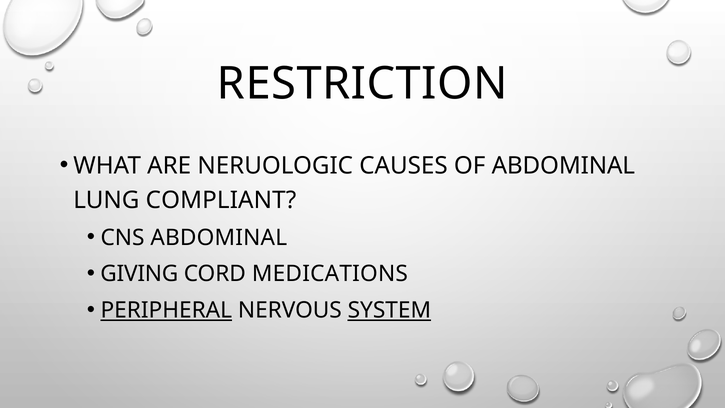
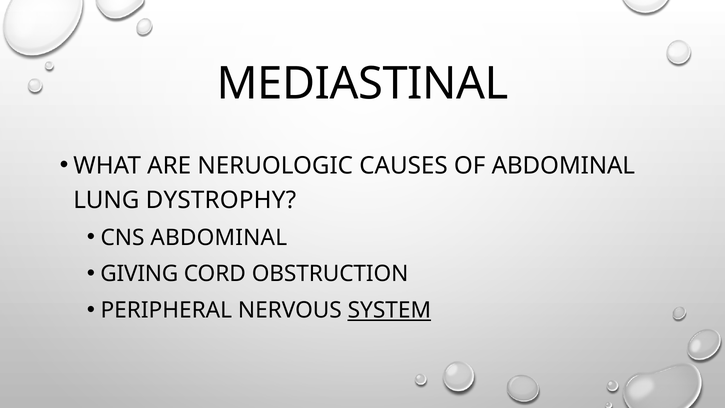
RESTRICTION: RESTRICTION -> MEDIASTINAL (363, 84)
COMPLIANT: COMPLIANT -> DYSTROPHY (221, 200)
MEDICATIONS: MEDICATIONS -> OBSTRUCTION (330, 274)
PERIPHERAL underline: present -> none (166, 310)
